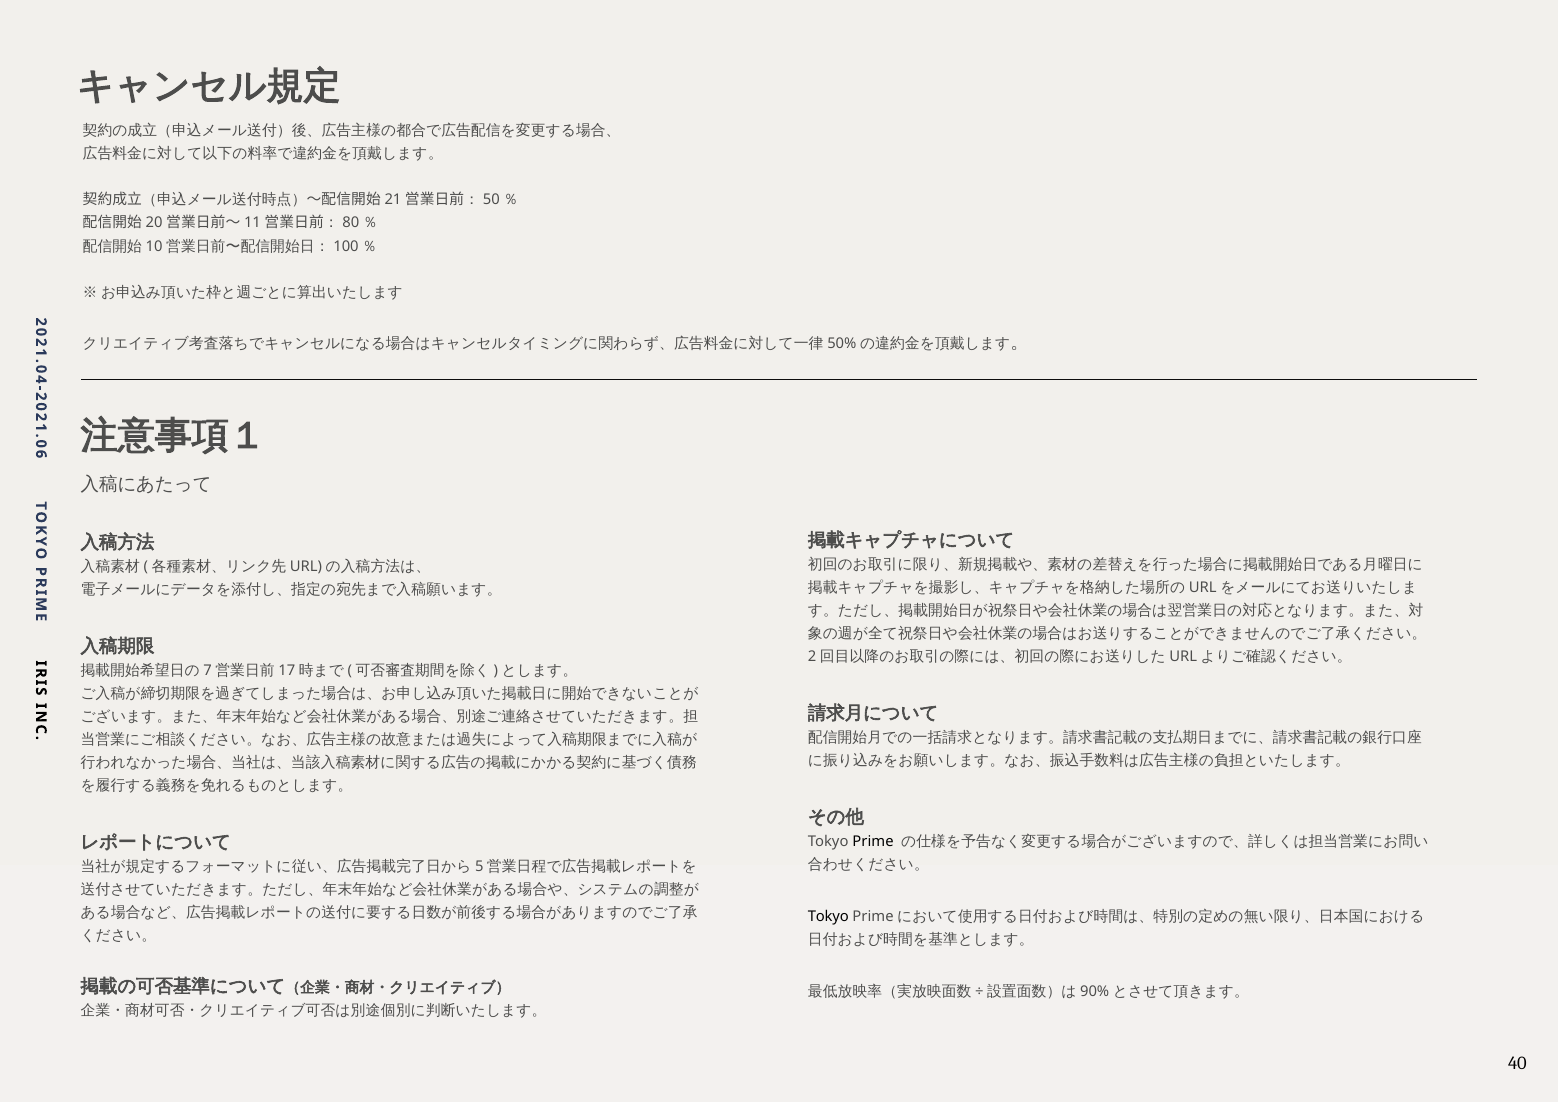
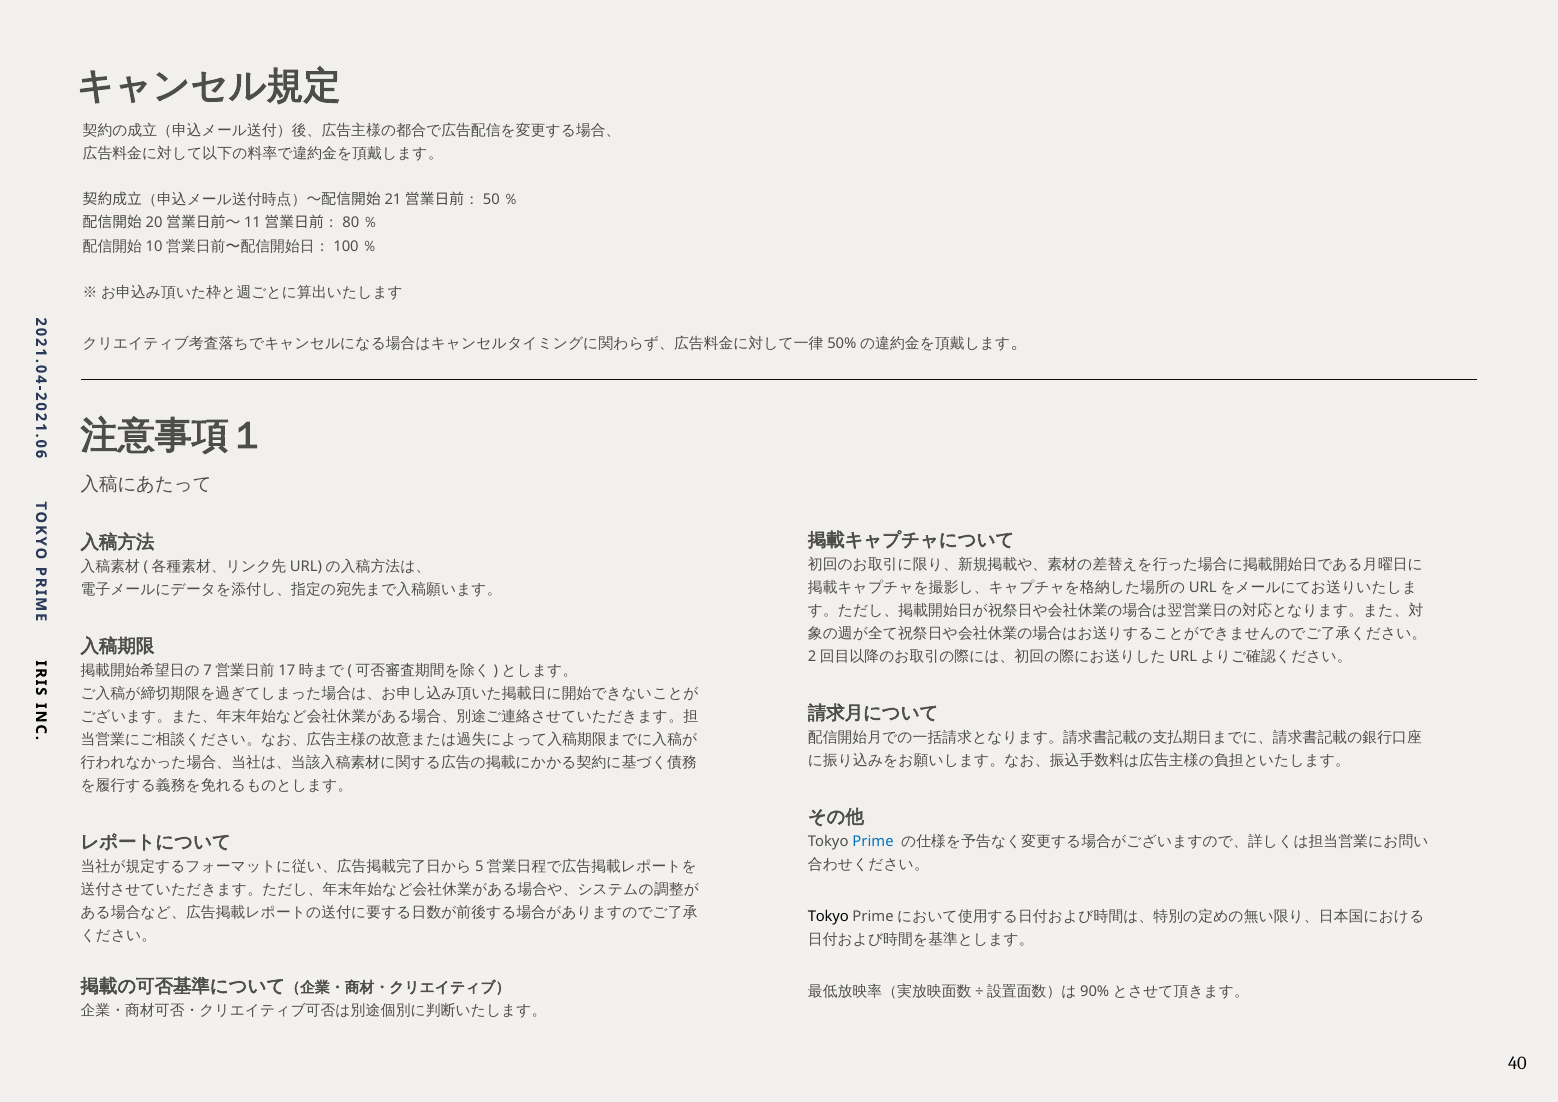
Prime colour: black -> blue (873, 842)
